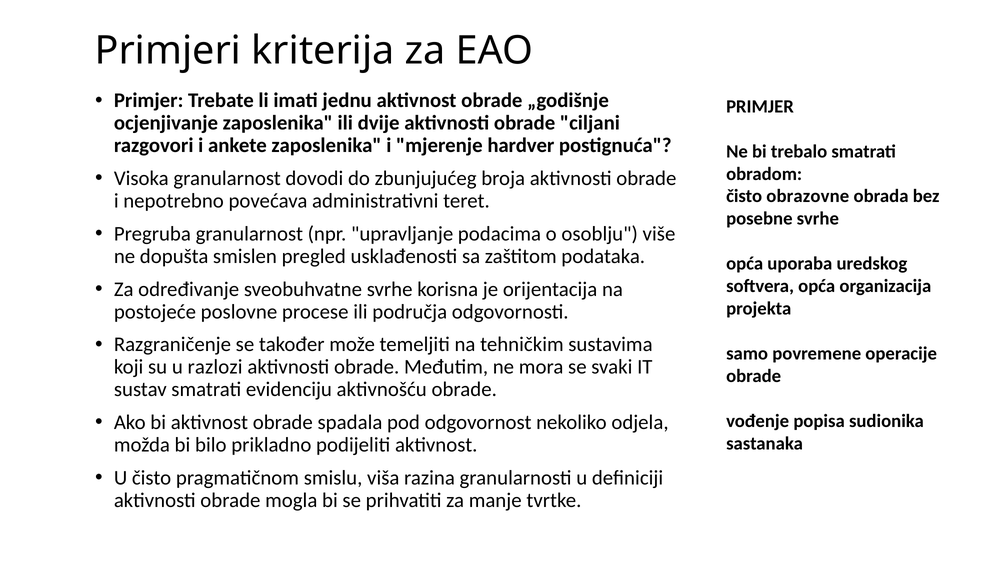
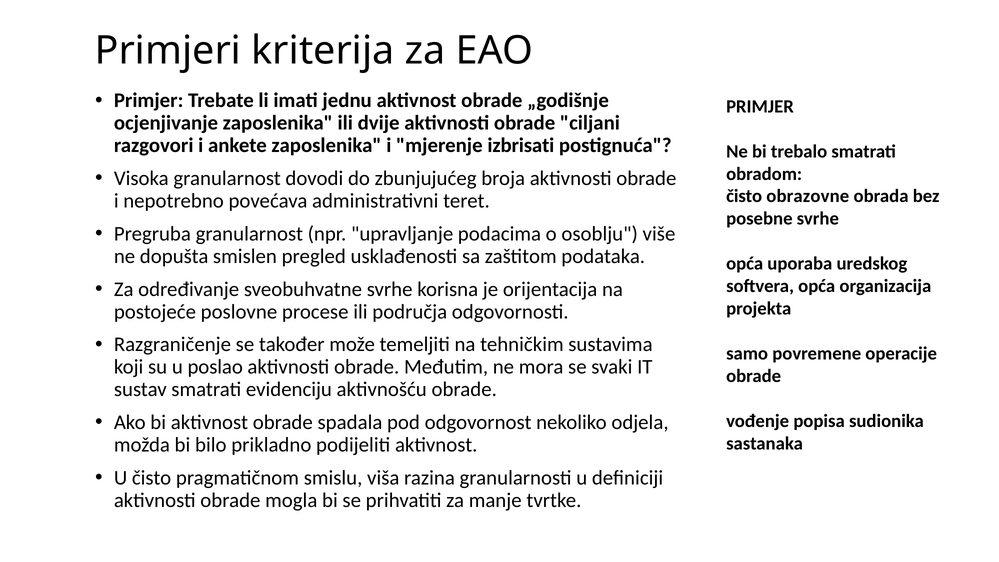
hardver: hardver -> izbrisati (521, 146)
razlozi: razlozi -> poslao (215, 367)
